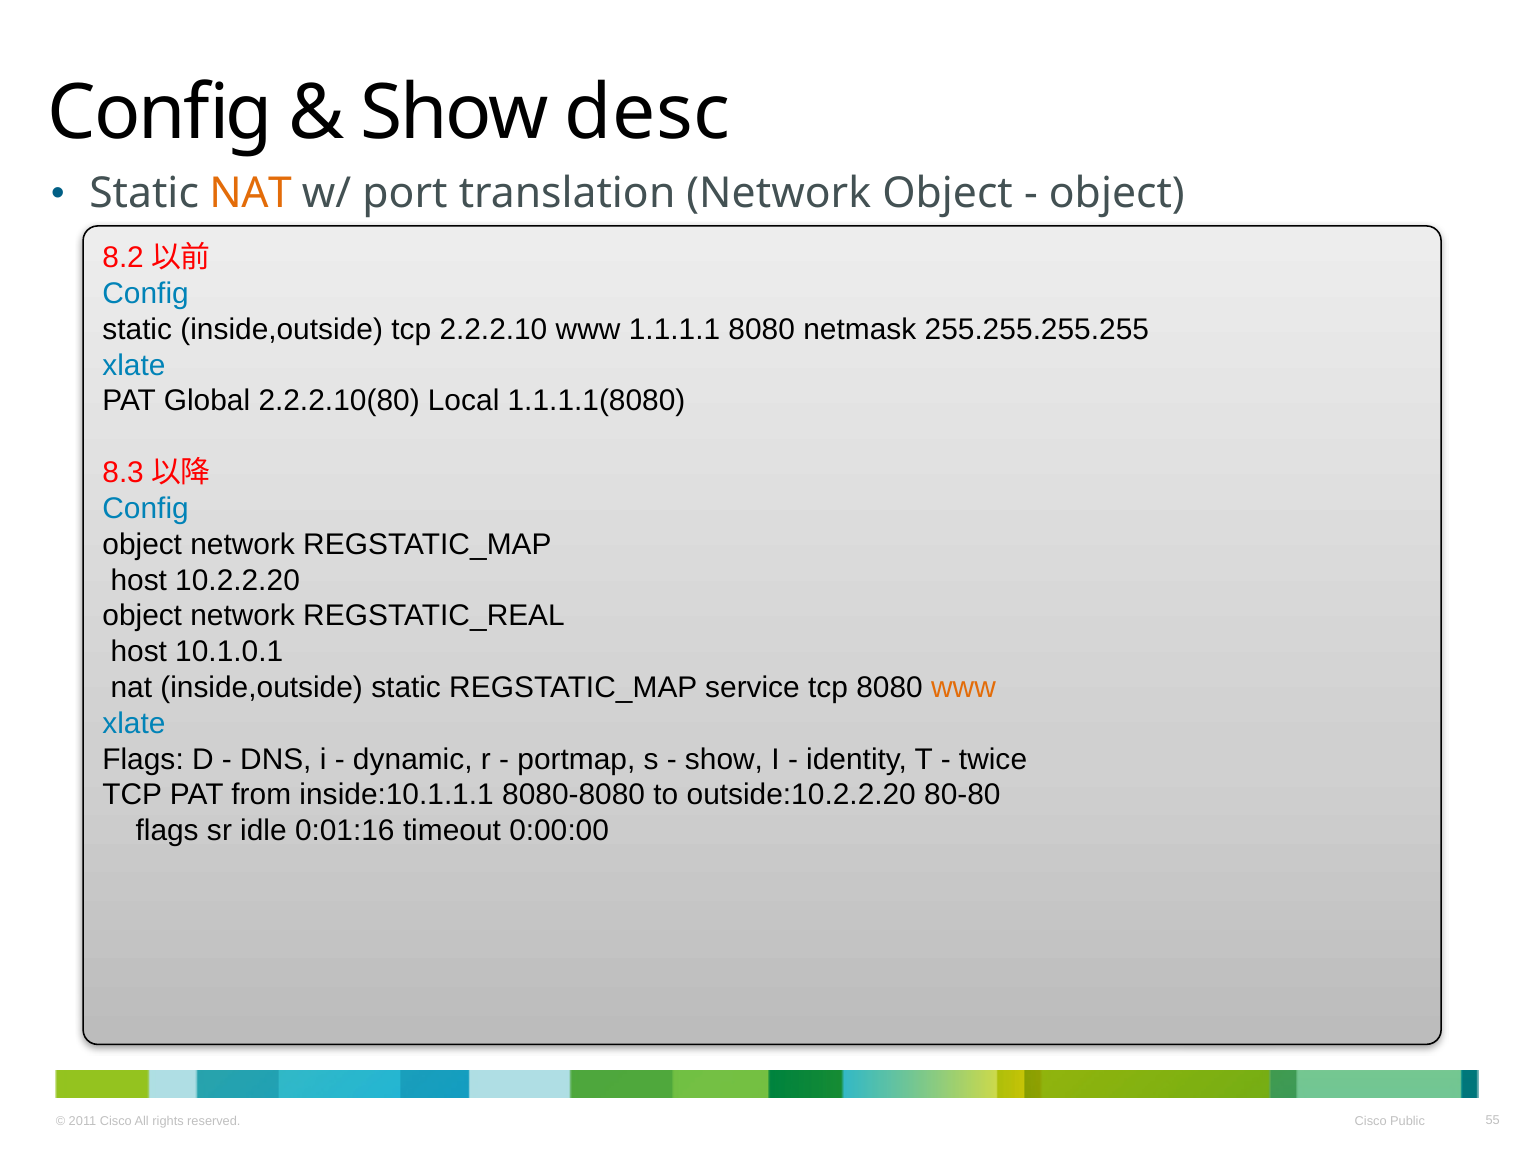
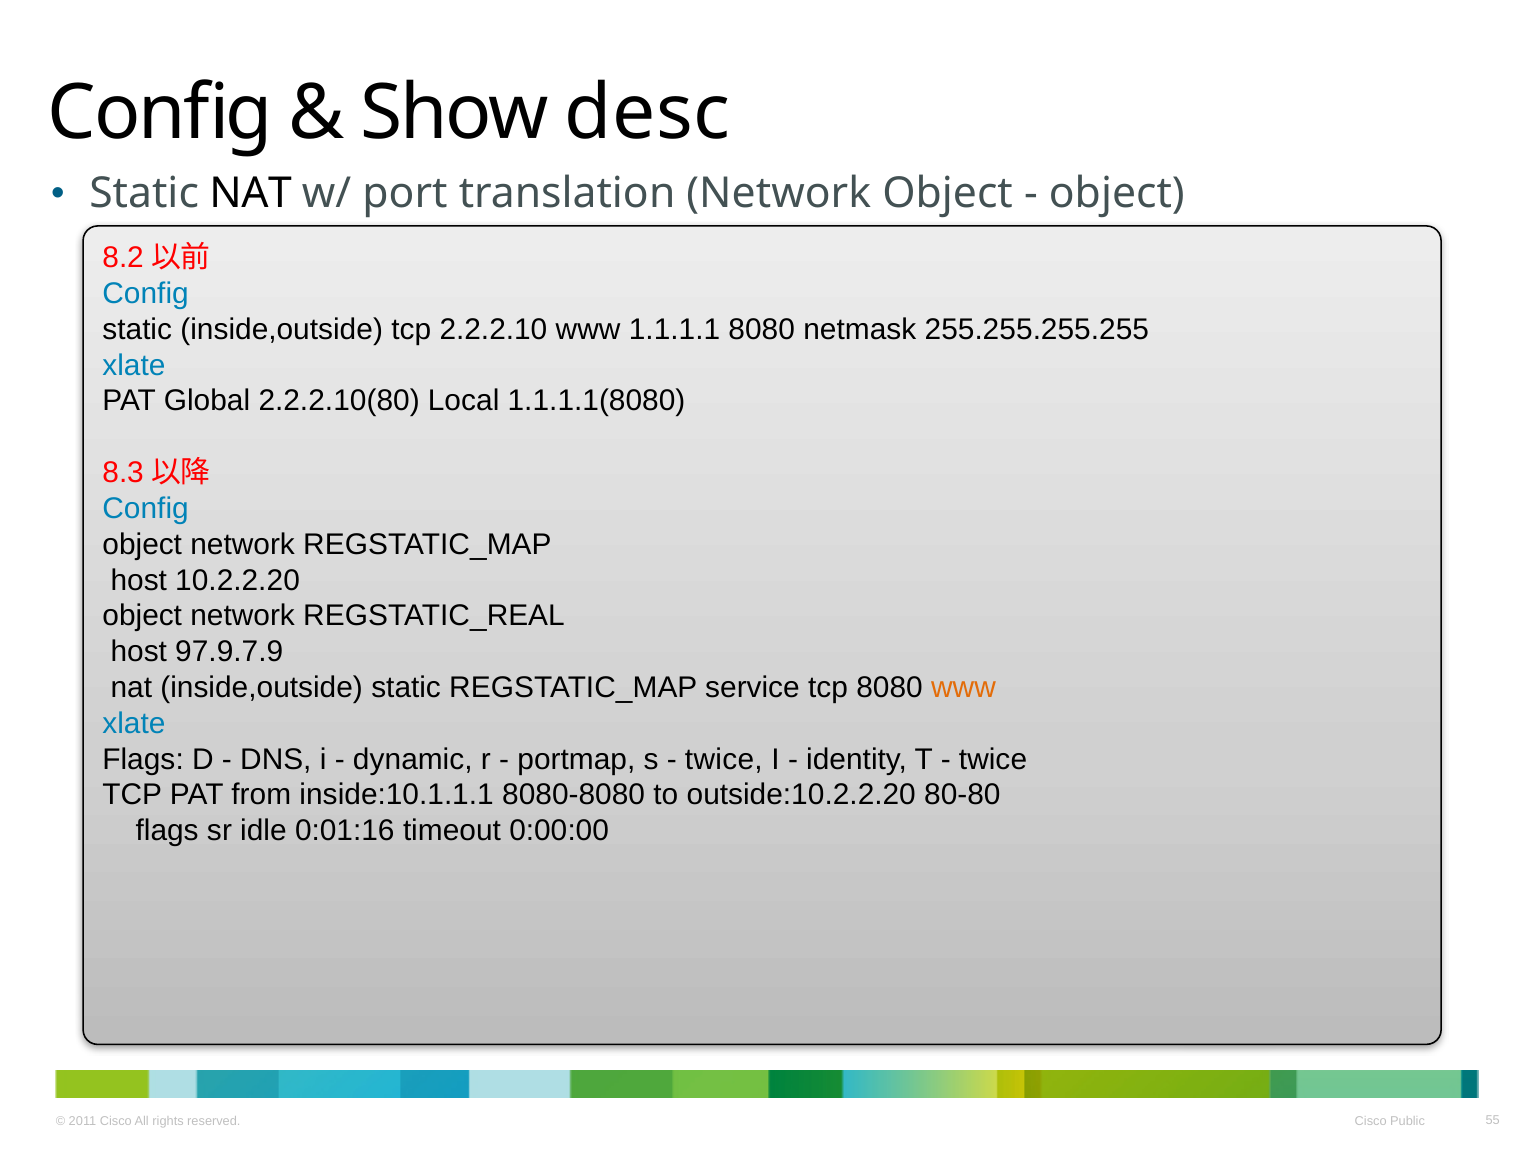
NAT colour: orange -> black (251, 194)
10.1.0.1: 10.1.0.1 -> 97.9.7.9 (229, 652)
show: show -> twice (724, 759)
